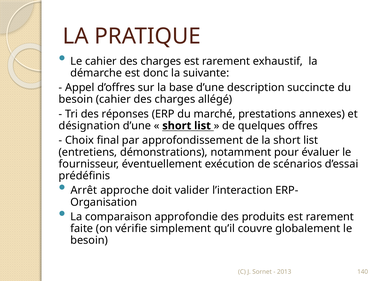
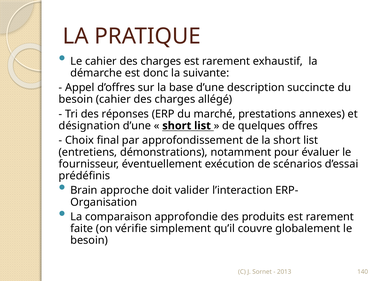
Arrêt: Arrêt -> Brain (84, 191)
